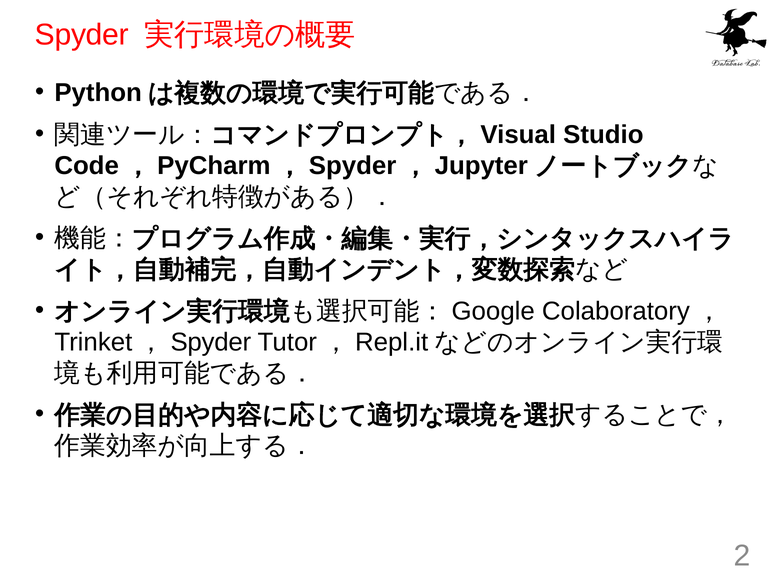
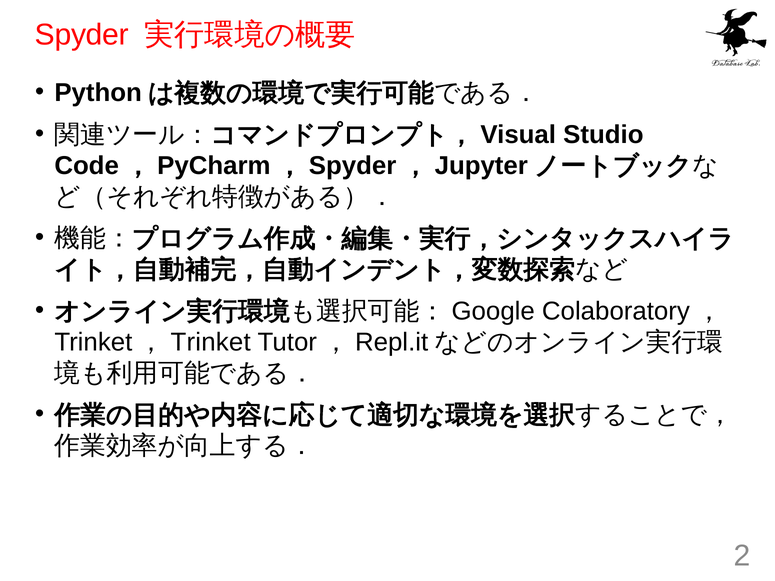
Spyder: Spyder -> Trinket (211, 342)
